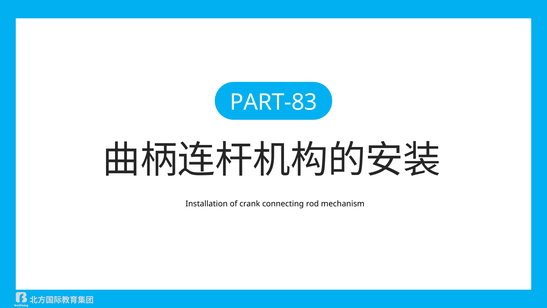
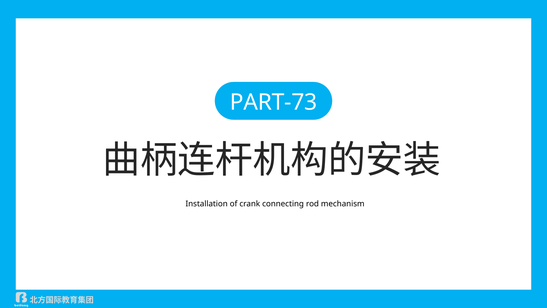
PART-83: PART-83 -> PART-73 (274, 102)
